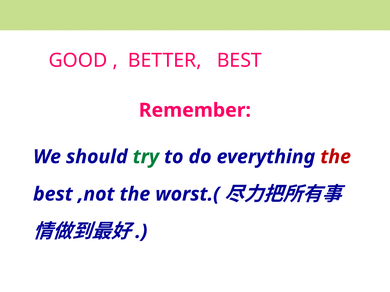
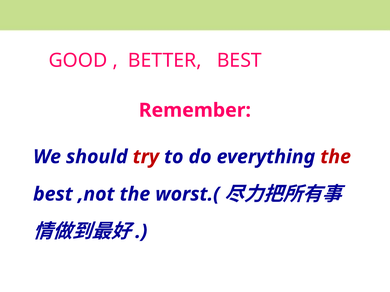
try colour: green -> red (146, 157)
